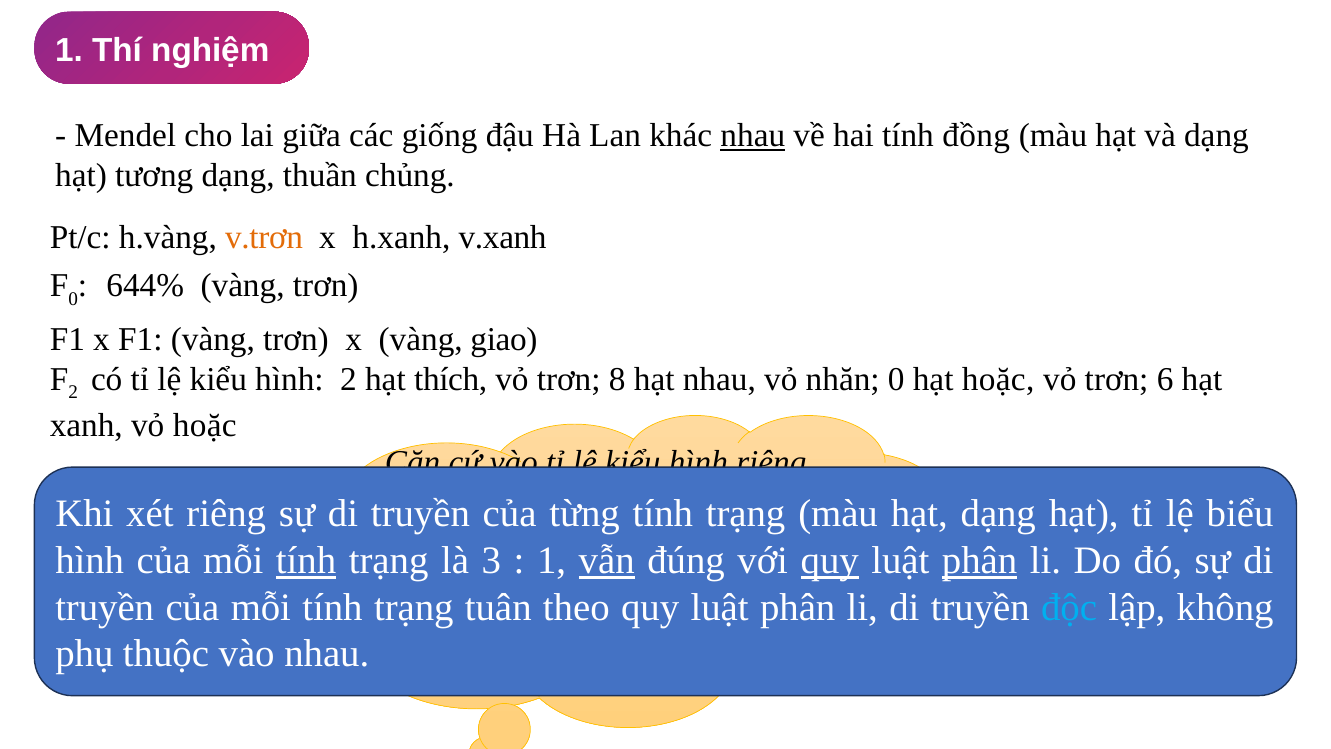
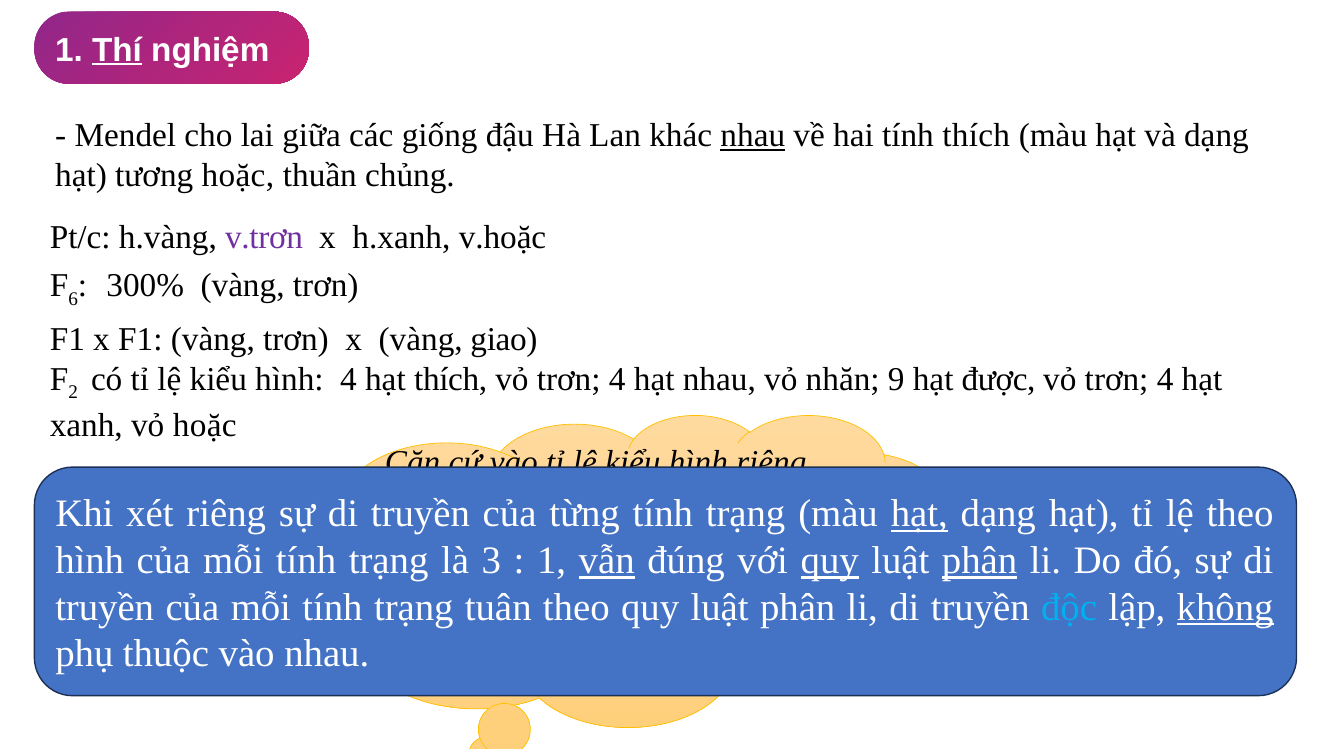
Thí underline: none -> present (117, 50)
tính đồng: đồng -> thích (976, 135)
tương dạng: dạng -> hoặc (238, 175)
v.trơn colour: orange -> purple (264, 237)
v.xanh: v.xanh -> v.hoặc (502, 237)
0: 0 -> 6 (73, 299)
644%: 644% -> 300% (145, 286)
hình 2: 2 -> 4 (348, 379)
8: 8 -> 4 (617, 379)
nhăn 0: 0 -> 9 (896, 379)
hạt hoặc: hoặc -> được (999, 379)
6: 6 -> 4 (1165, 379)
hạt underline: none -> present (919, 514)
lệ biểu: biểu -> theo (1240, 514)
tính underline: present -> none (306, 561)
không underline: none -> present (1225, 607)
